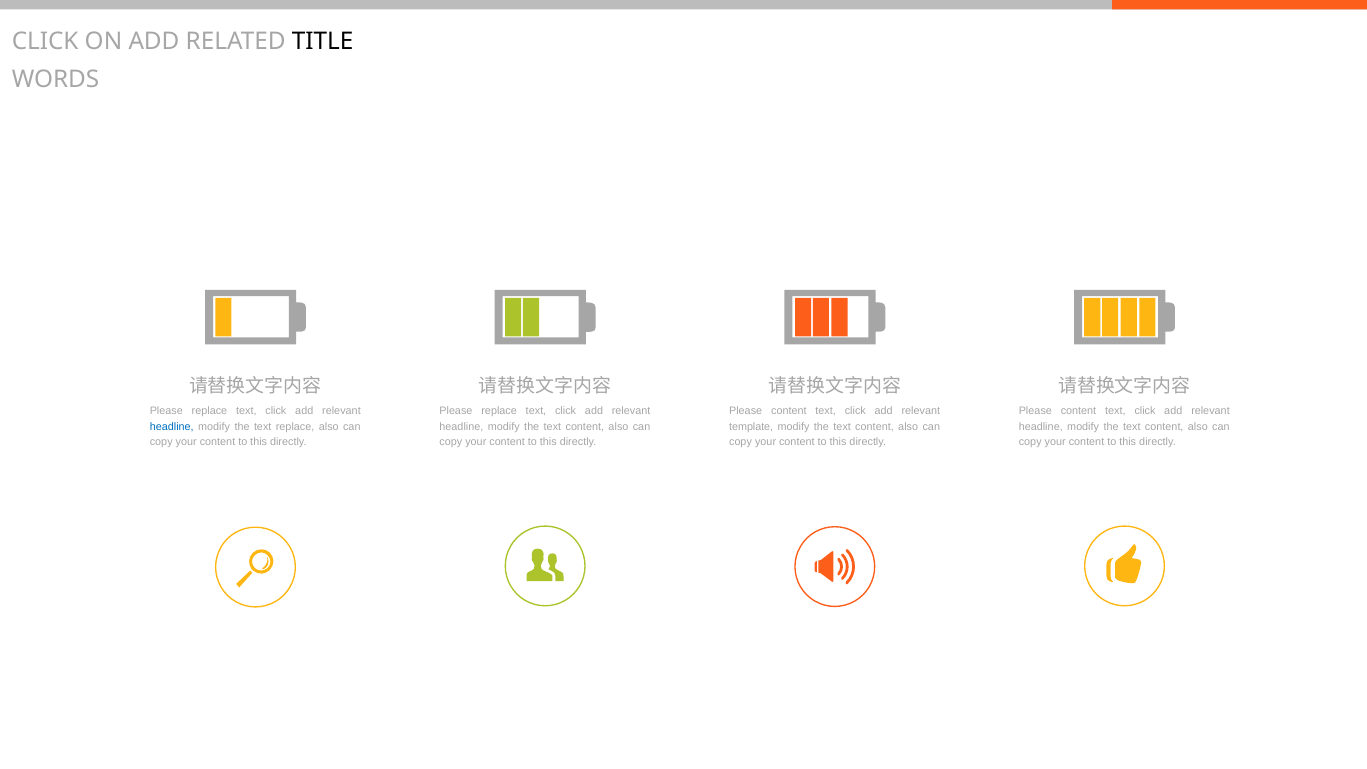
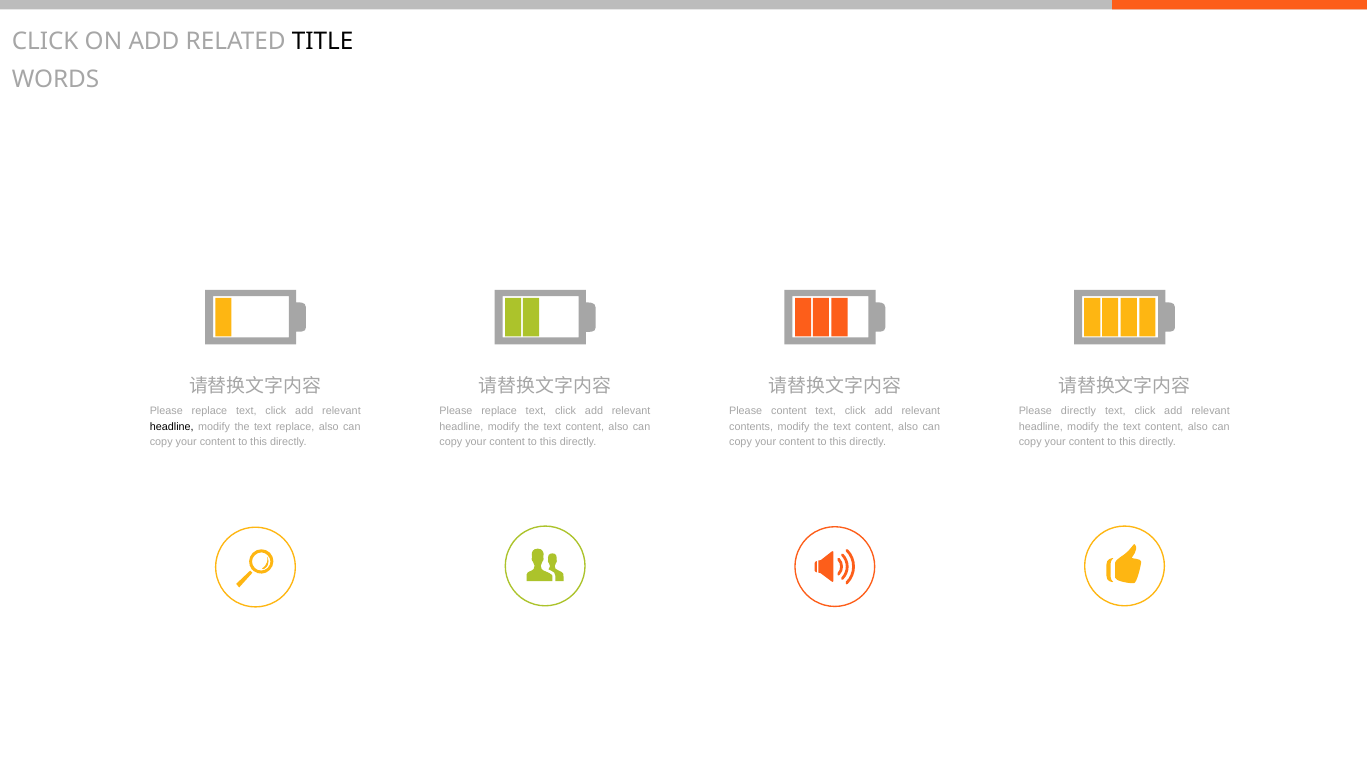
content: content -> directly (1078, 411)
headline colour: blue -> black (172, 426)
template: template -> contents (751, 426)
